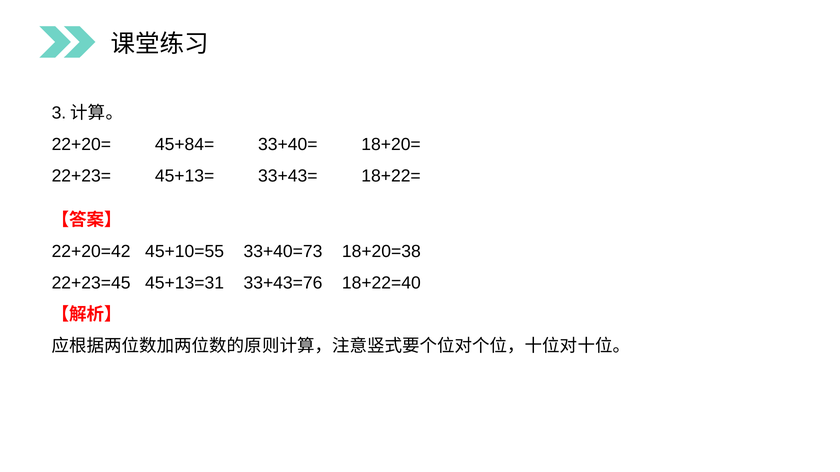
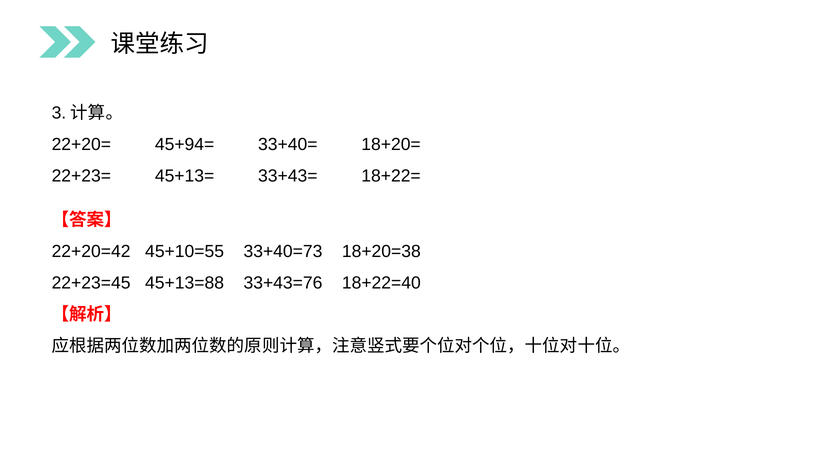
45+84=: 45+84= -> 45+94= (185, 145)
45+13=31: 45+13=31 -> 45+13=88 (185, 283)
